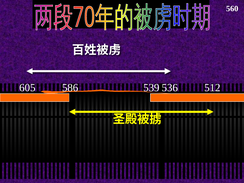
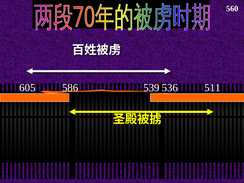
512: 512 -> 511 (212, 88)
